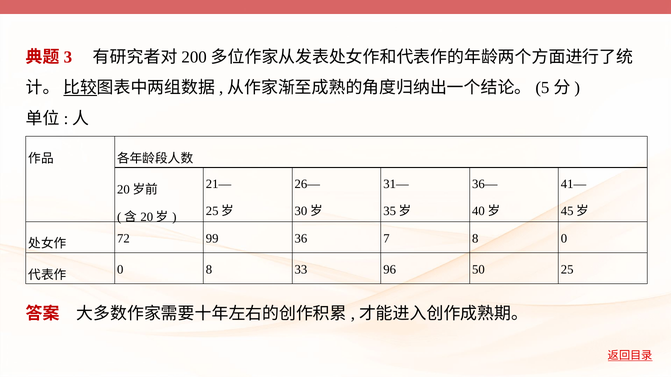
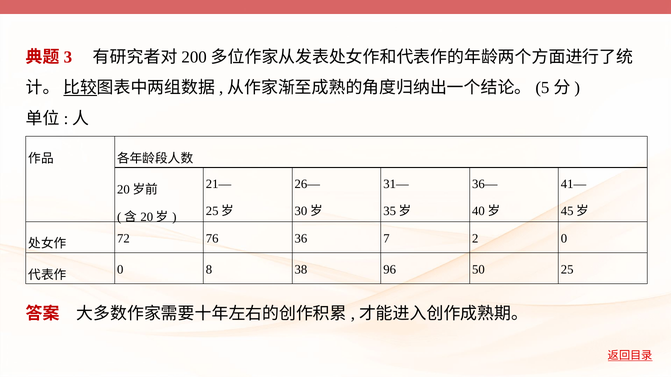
99: 99 -> 76 (212, 238)
7 8: 8 -> 2 (475, 238)
33: 33 -> 38 (301, 270)
